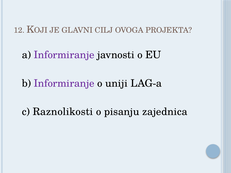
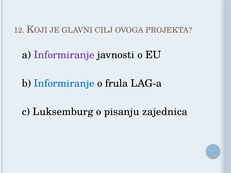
Informiranje colour: purple -> blue (64, 83)
uniji: uniji -> frula (117, 83)
Raznolikosti: Raznolikosti -> Luksemburg (63, 112)
